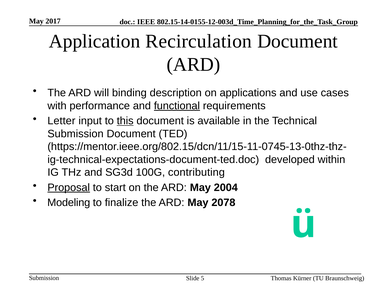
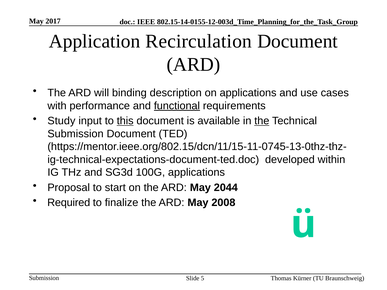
Letter: Letter -> Study (61, 121)
the underline: none -> present (262, 121)
100G contributing: contributing -> applications (196, 173)
Proposal underline: present -> none (69, 188)
2004: 2004 -> 2044 (226, 188)
Modeling: Modeling -> Required (69, 203)
2078: 2078 -> 2008 (223, 203)
